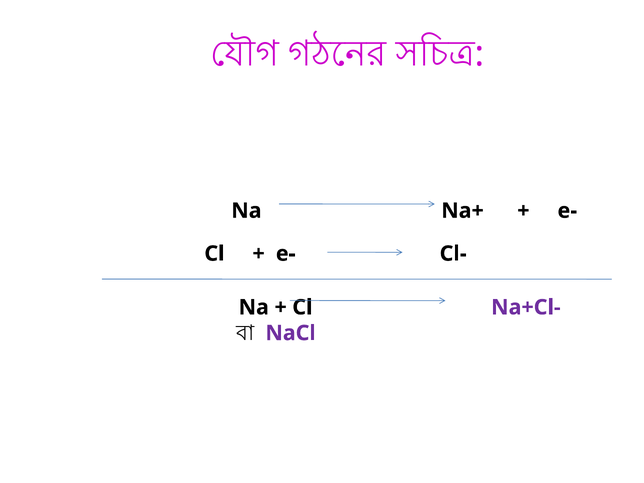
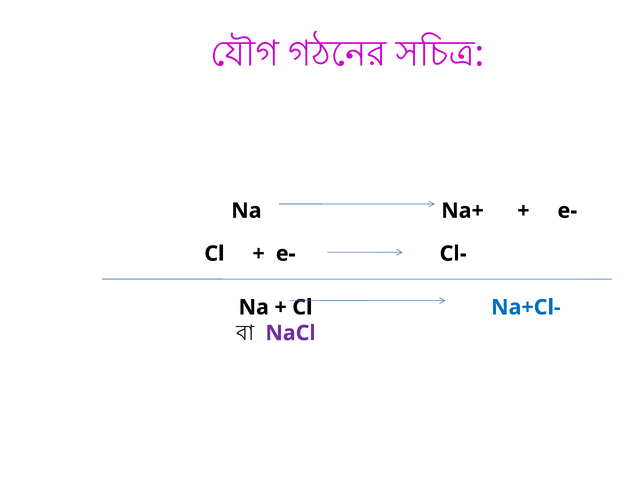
Na+Cl- colour: purple -> blue (526, 307)
